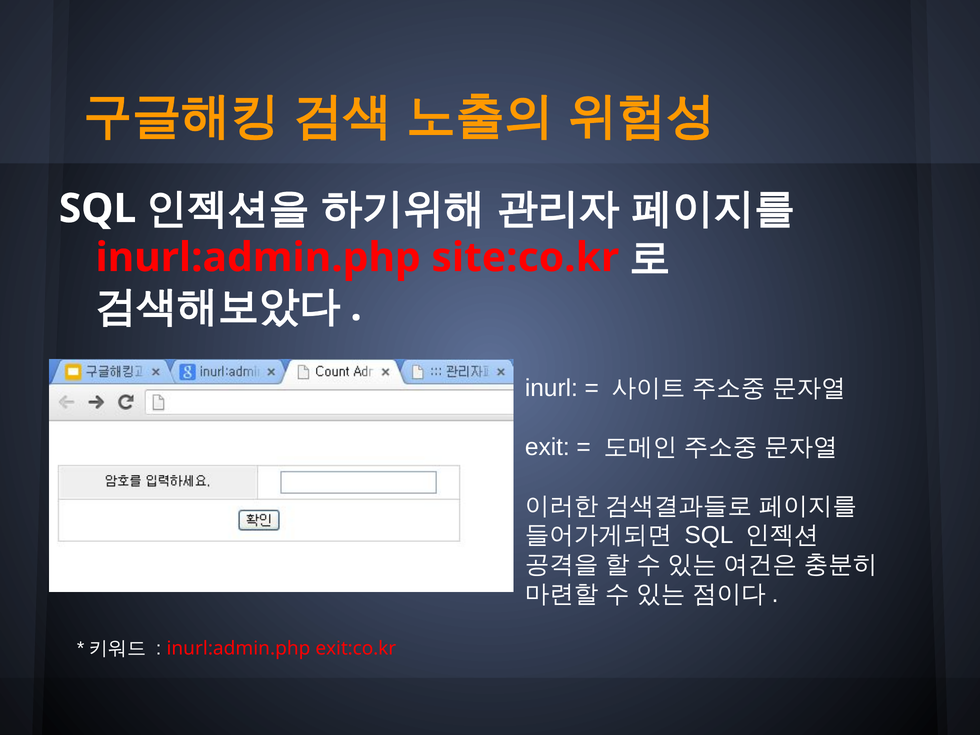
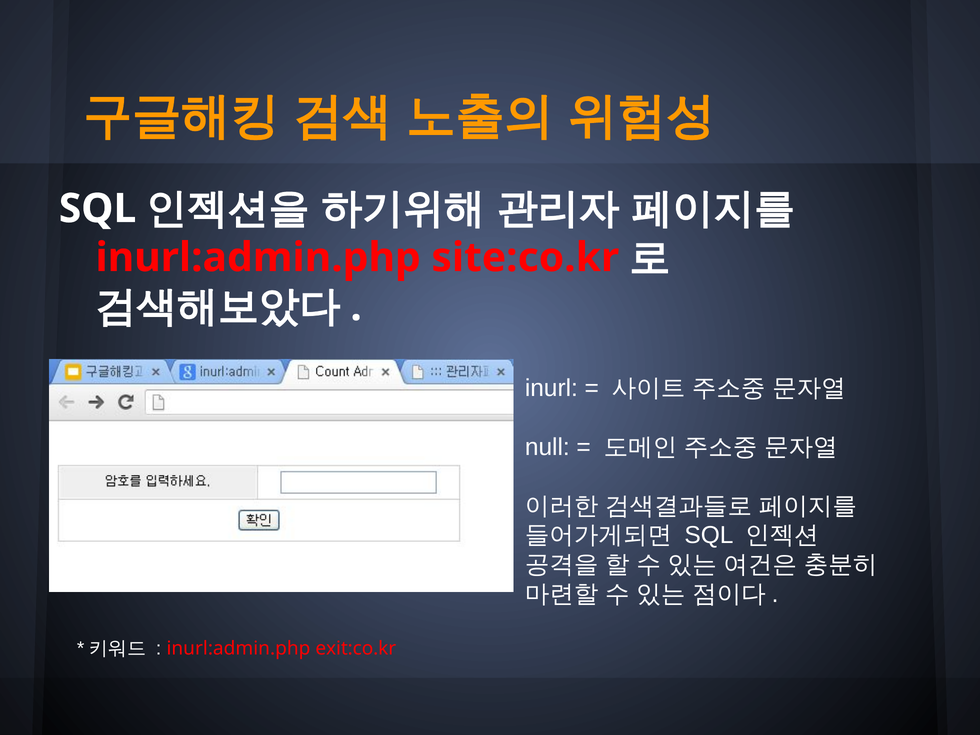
exit: exit -> null (547, 447)
